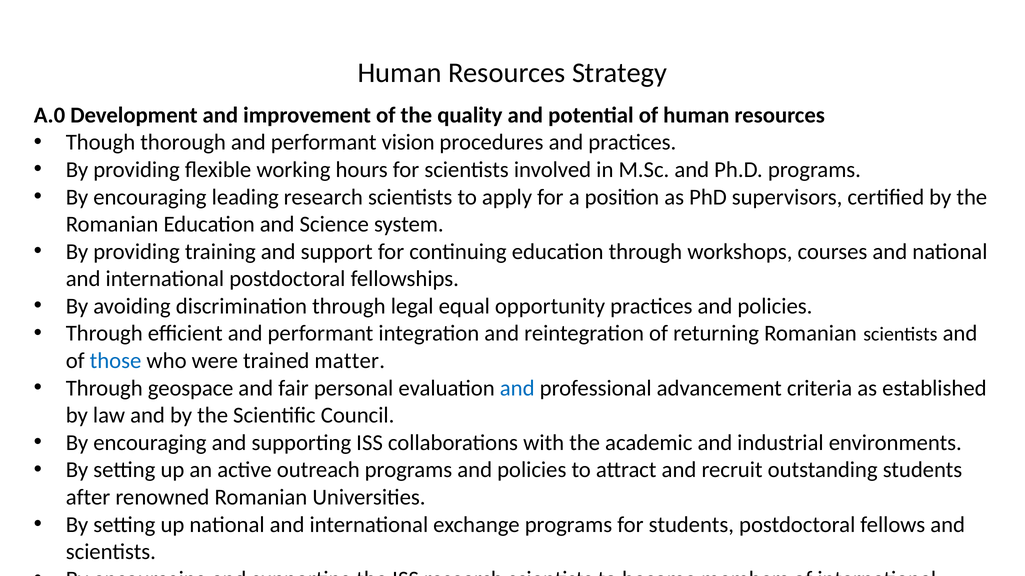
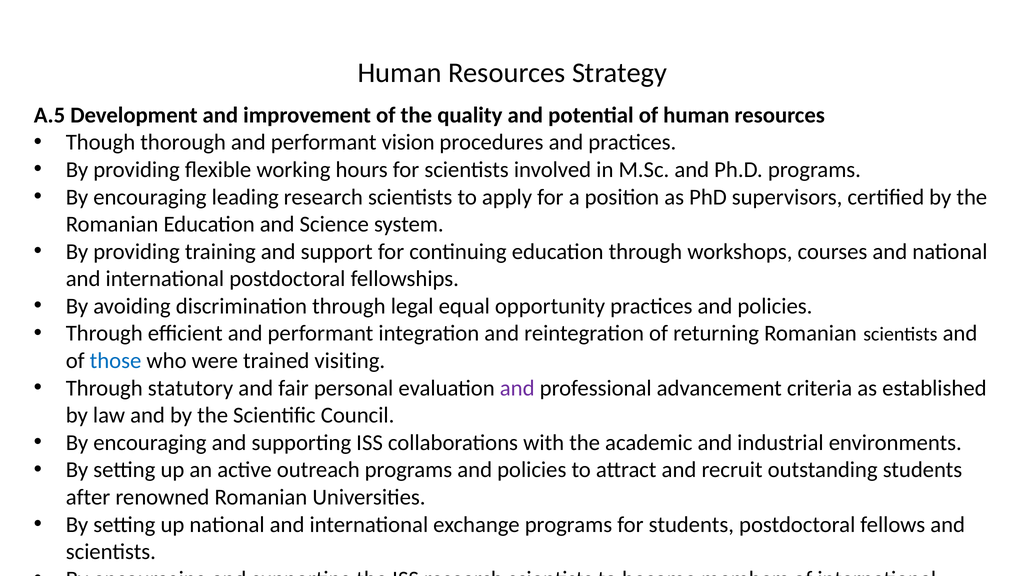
A.0: A.0 -> A.5 (49, 115)
matter: matter -> visiting (350, 361)
geospace: geospace -> statutory (191, 388)
and colour: blue -> purple (517, 388)
